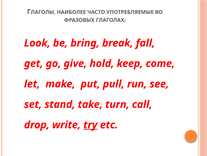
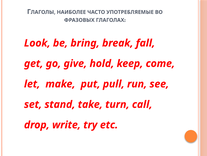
try underline: present -> none (90, 124)
